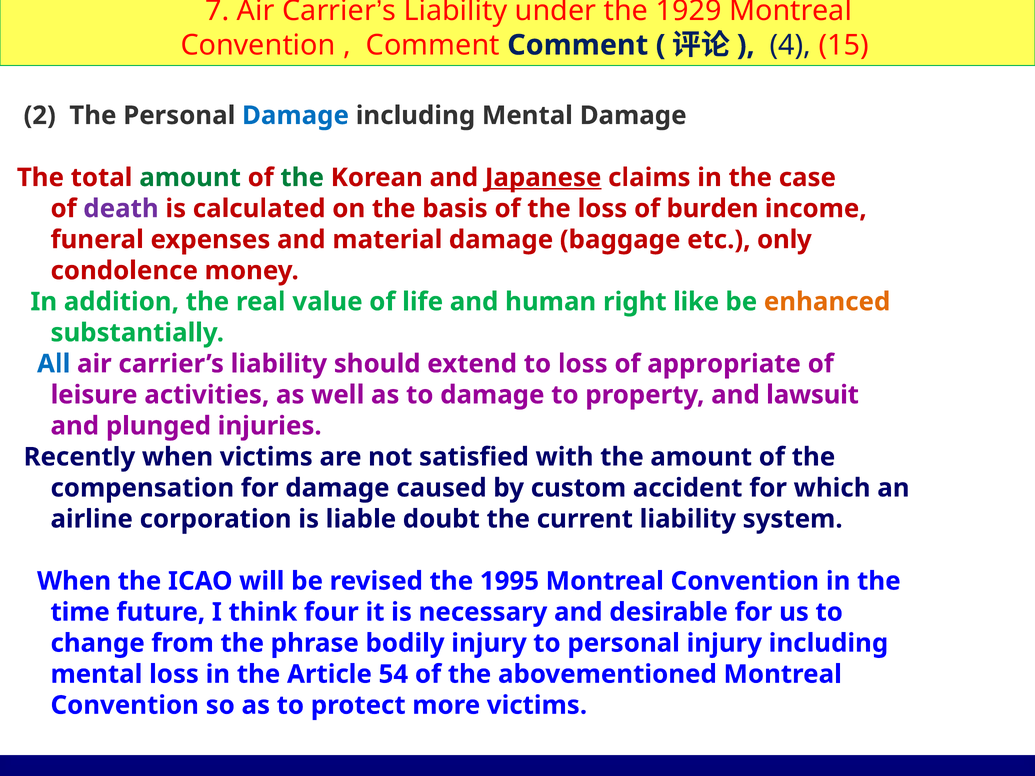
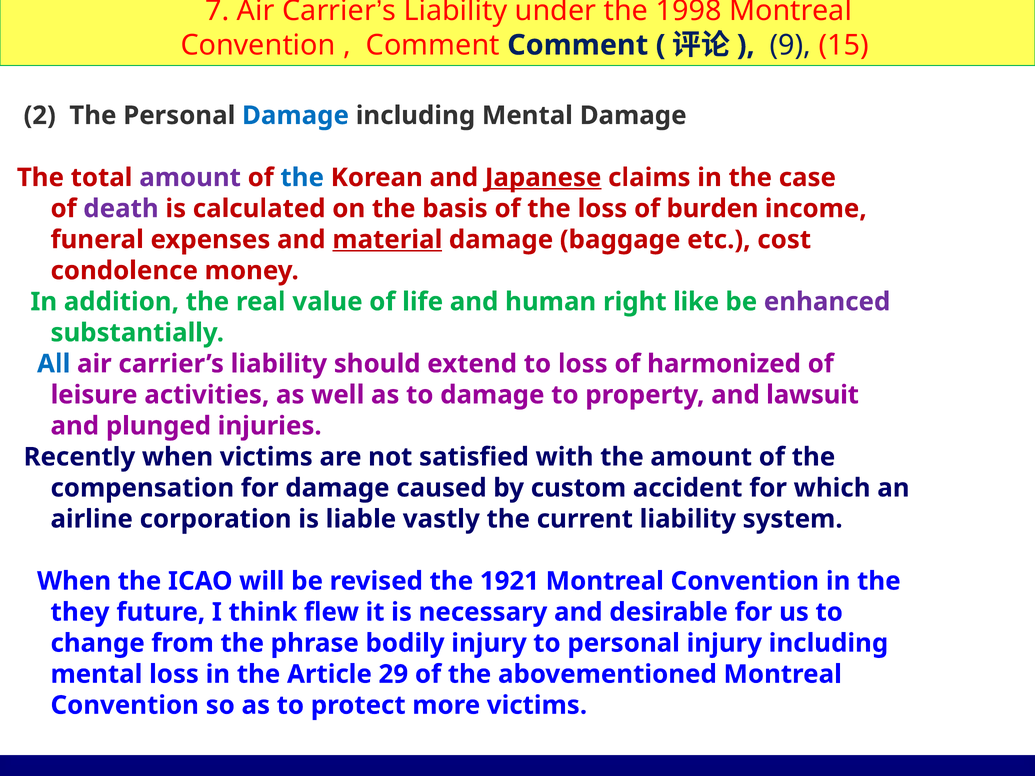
1929: 1929 -> 1998 (689, 11)
4: 4 -> 9 (790, 45)
amount colour: green -> purple (190, 178)
the colour: green -> blue (302, 178)
material underline: none -> present (387, 240)
only: only -> cost (784, 240)
enhanced colour: orange -> purple (827, 302)
appropriate: appropriate -> harmonized (724, 364)
doubt: doubt -> vastly (441, 519)
1995: 1995 -> 1921 (509, 581)
time: time -> they (80, 612)
four: four -> flew (331, 612)
54: 54 -> 29 (393, 674)
